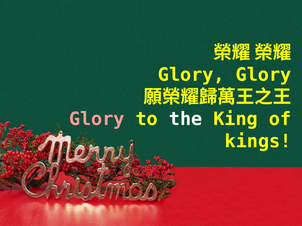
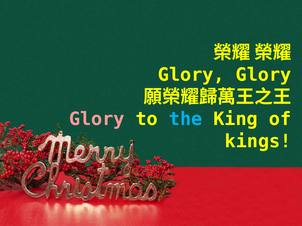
the colour: white -> light blue (186, 119)
